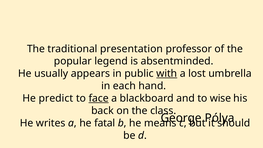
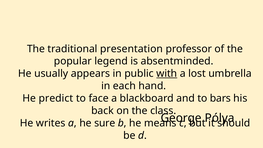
face underline: present -> none (99, 98)
wise: wise -> bars (220, 98)
fatal: fatal -> sure (105, 123)
